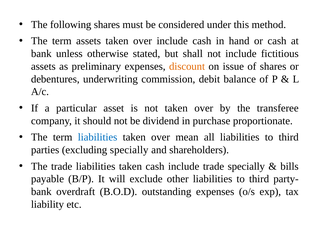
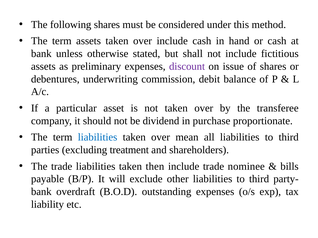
discount colour: orange -> purple (187, 66)
excluding specially: specially -> treatment (129, 150)
taken cash: cash -> then (155, 167)
trade specially: specially -> nominee (246, 167)
